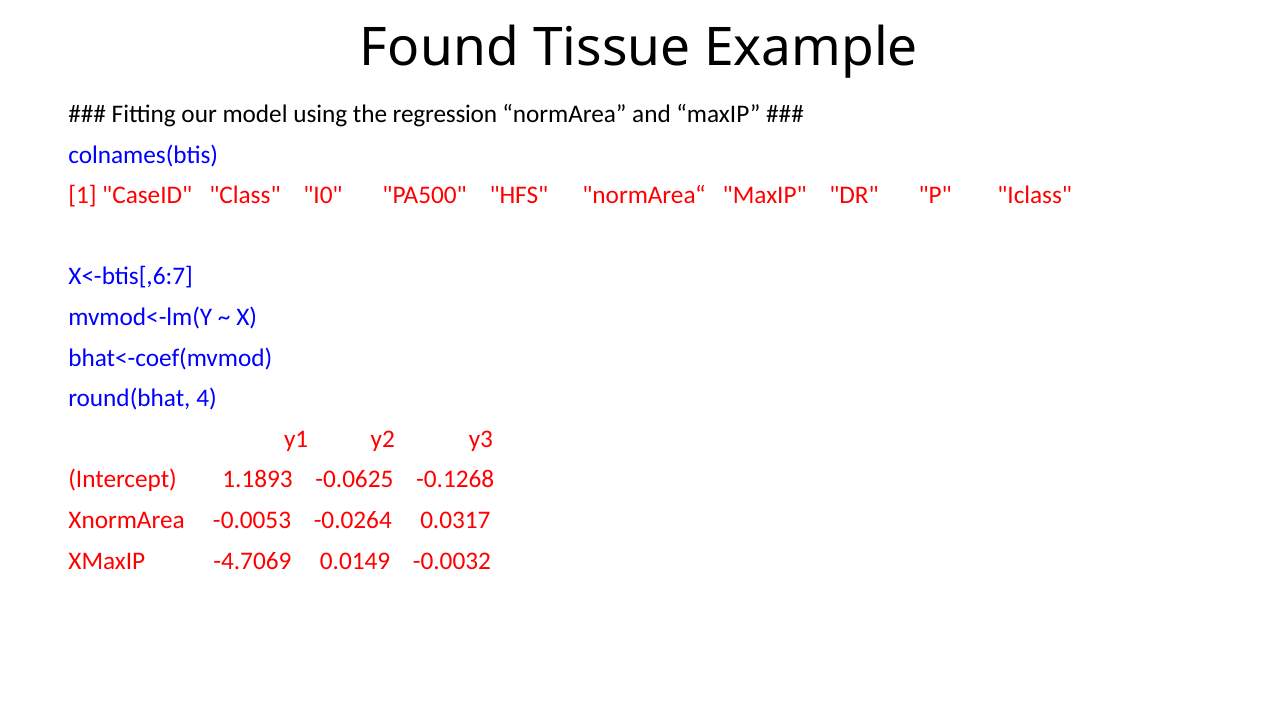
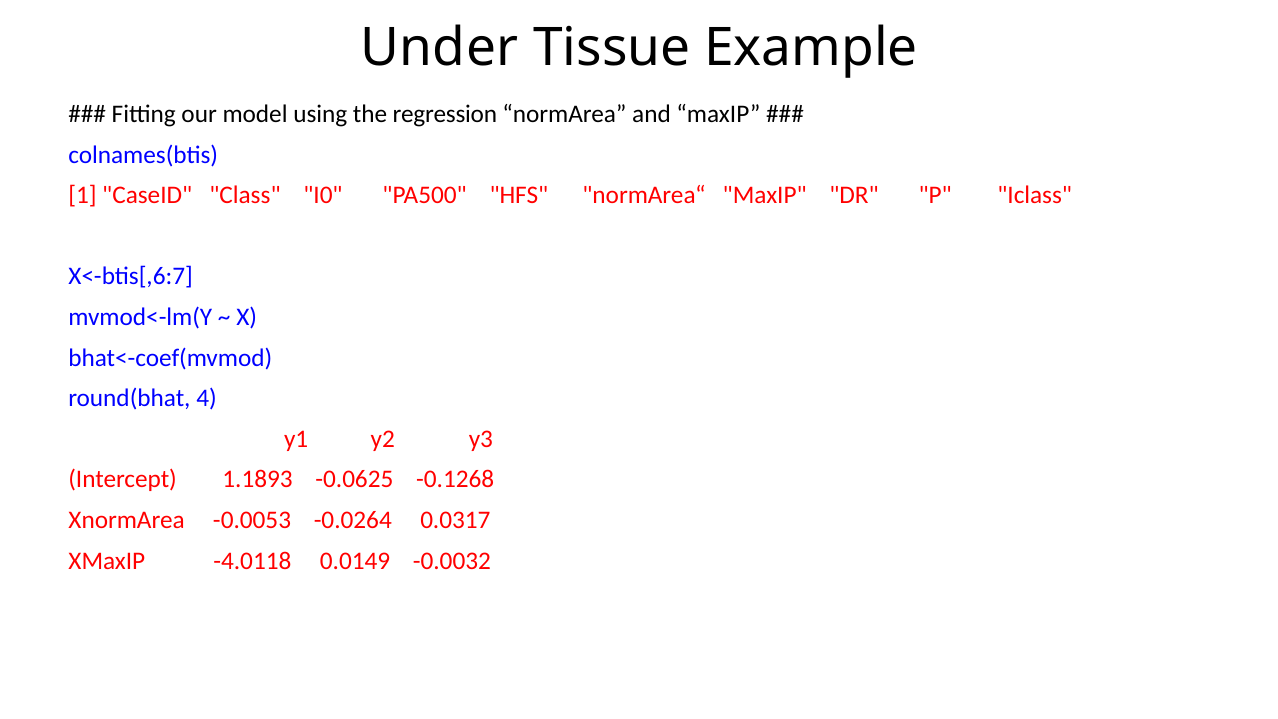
Found: Found -> Under (439, 48)
-4.7069: -4.7069 -> -4.0118 (252, 561)
